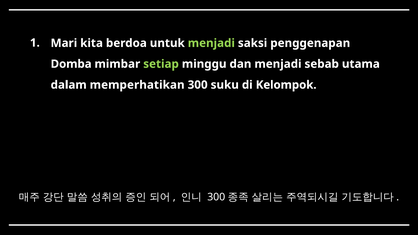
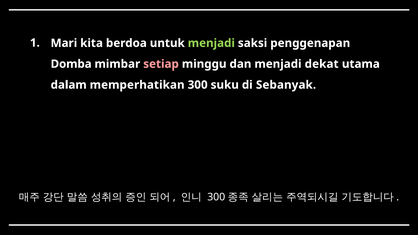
setiap colour: light green -> pink (161, 64)
sebab: sebab -> dekat (322, 64)
Kelompok: Kelompok -> Sebanyak (286, 85)
